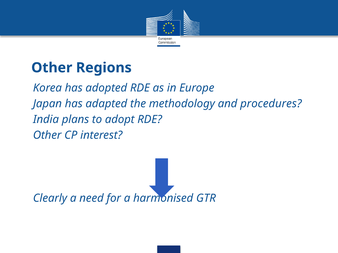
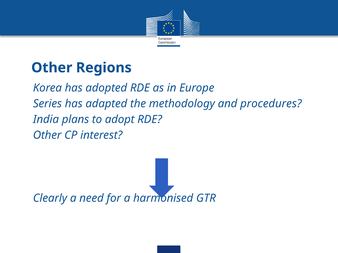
Japan: Japan -> Series (47, 104)
